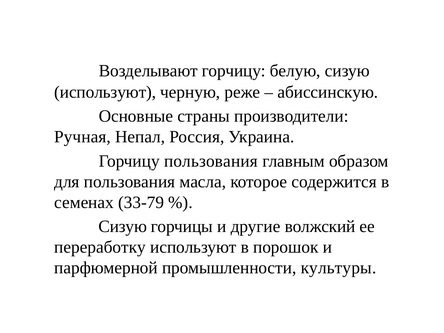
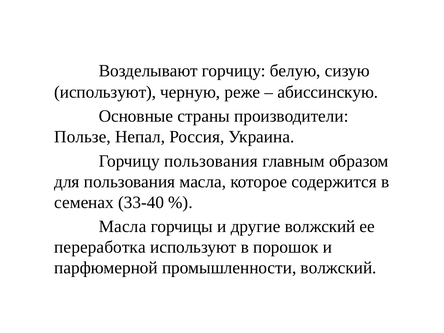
Ручная: Ручная -> Пользе (83, 137)
33-79: 33-79 -> 33-40 (141, 202)
Сизую: Сизую -> Масла (123, 227)
переработку: переработку -> переработка (100, 247)
промышленности культуры: культуры -> волжский (339, 268)
